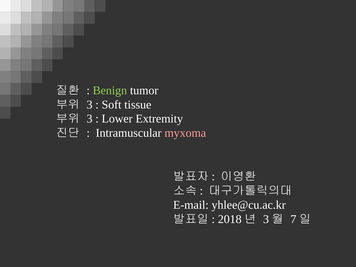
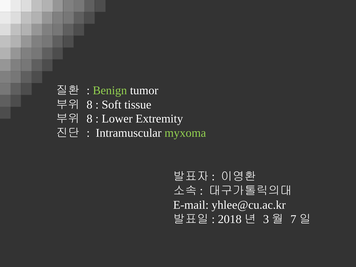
3: 3 -> 8 (90, 105)
3: 3 -> 8 (90, 119)
myxoma colour: pink -> light green (185, 133)
